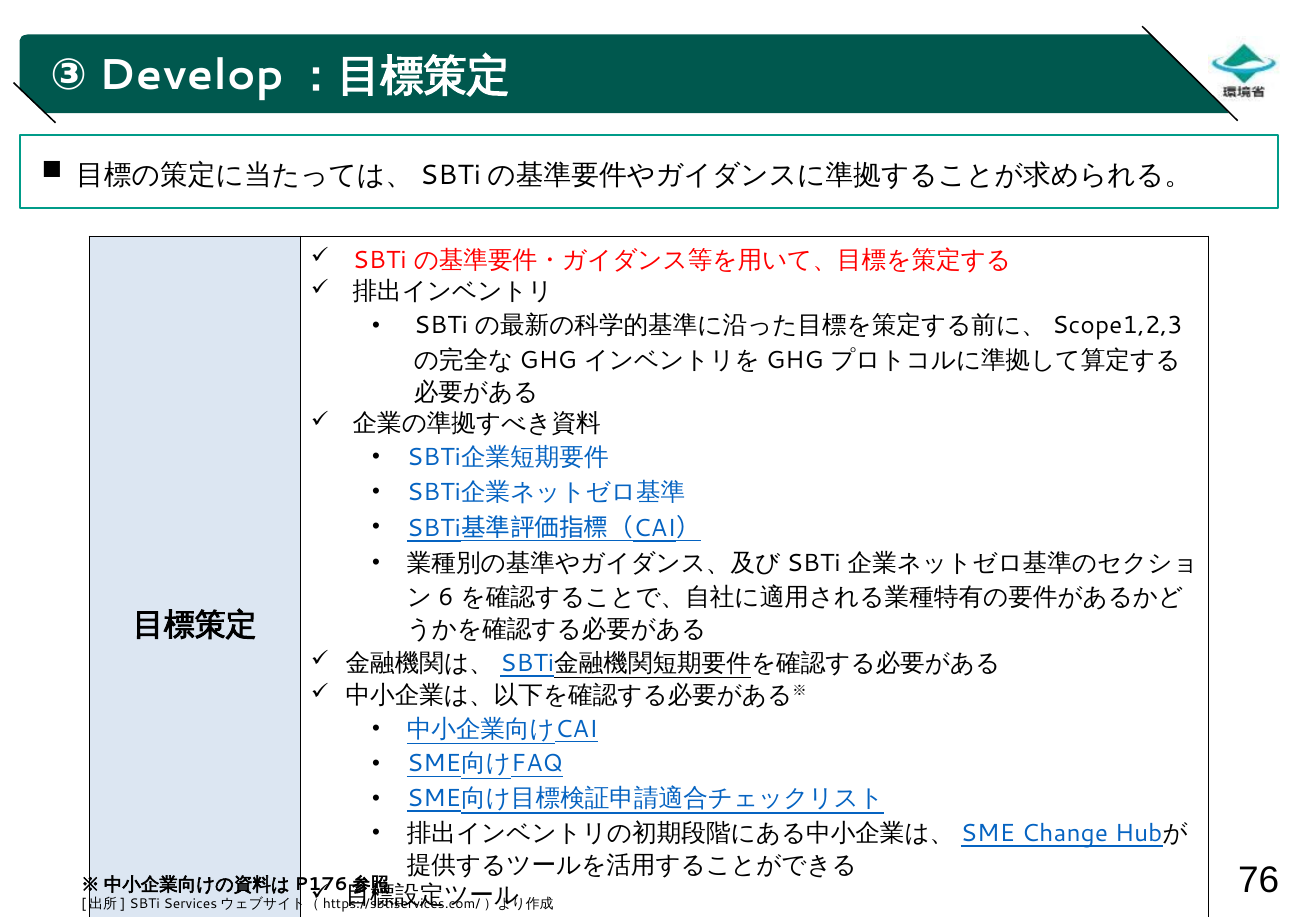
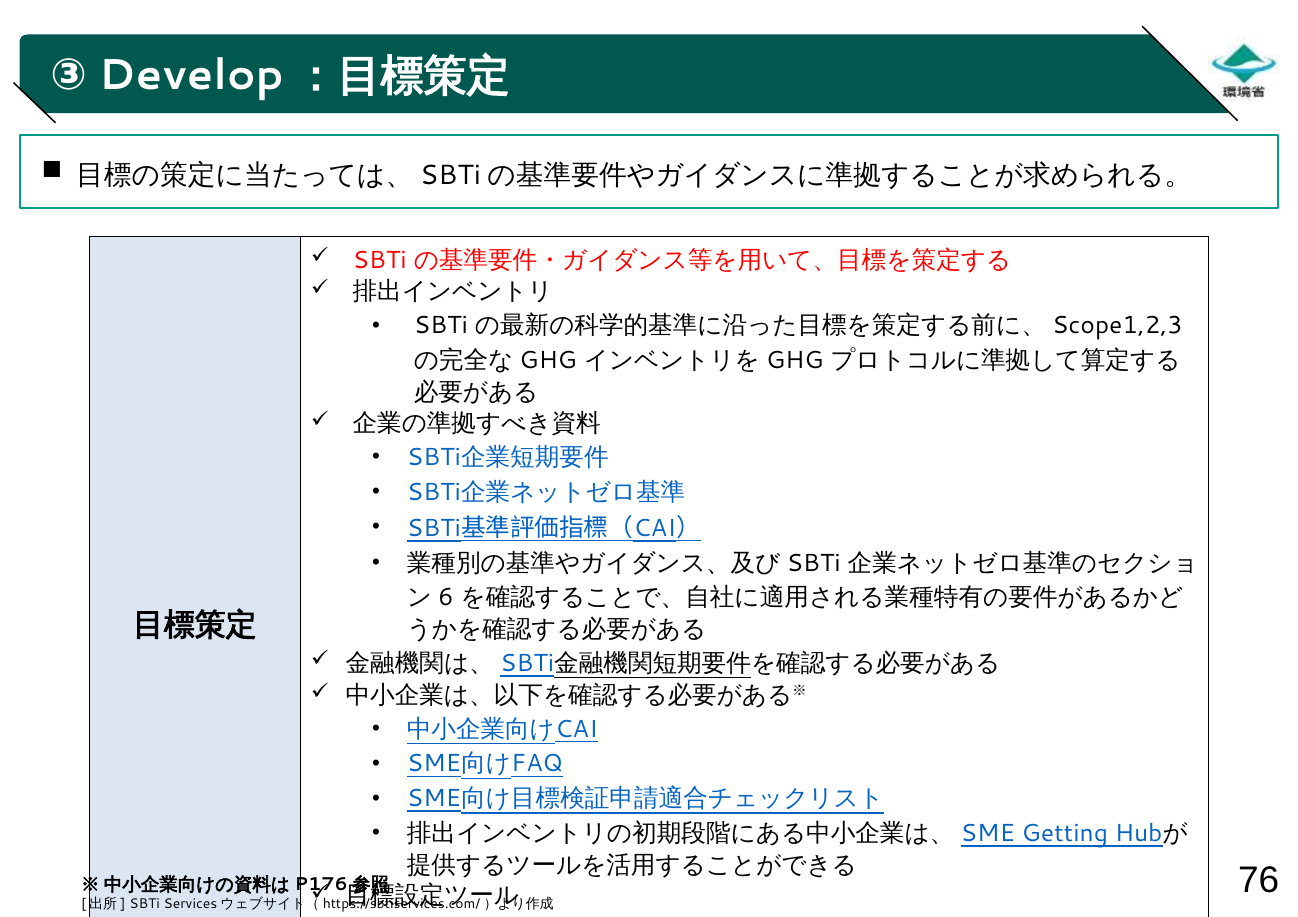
Change: Change -> Getting (1065, 834)
